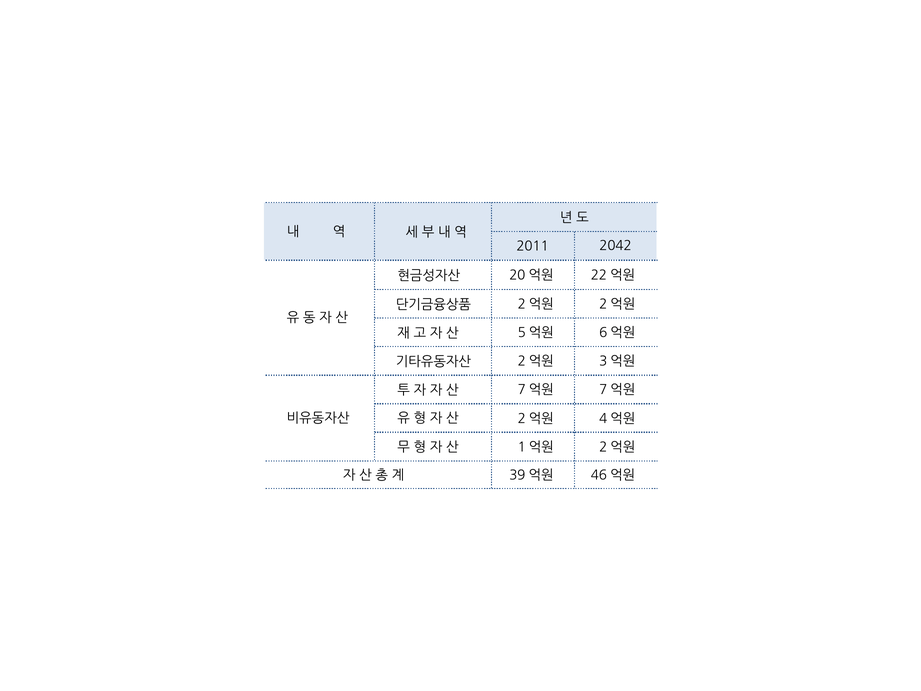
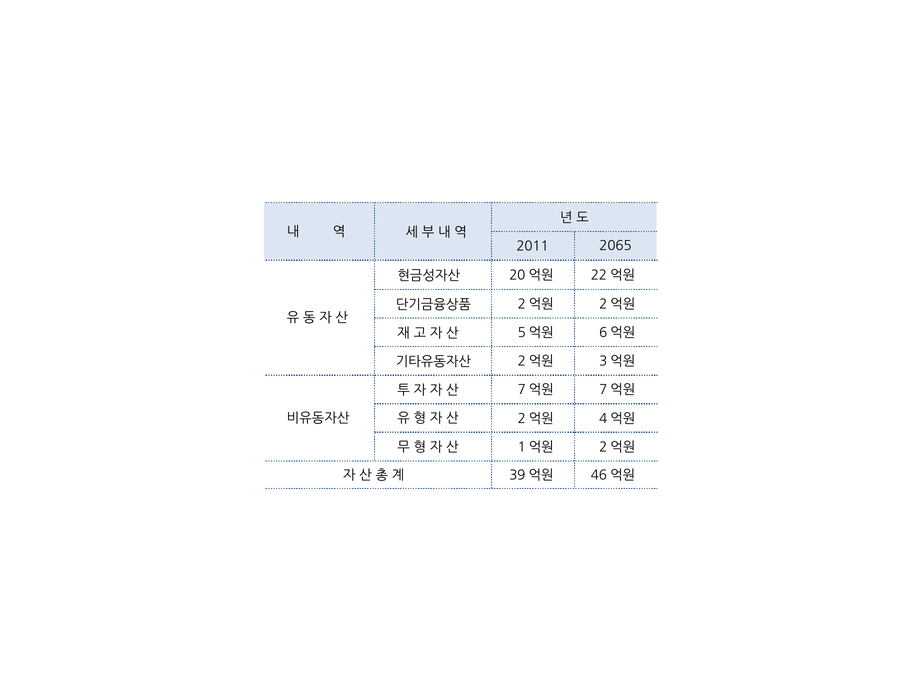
2042: 2042 -> 2065 (615, 246)
